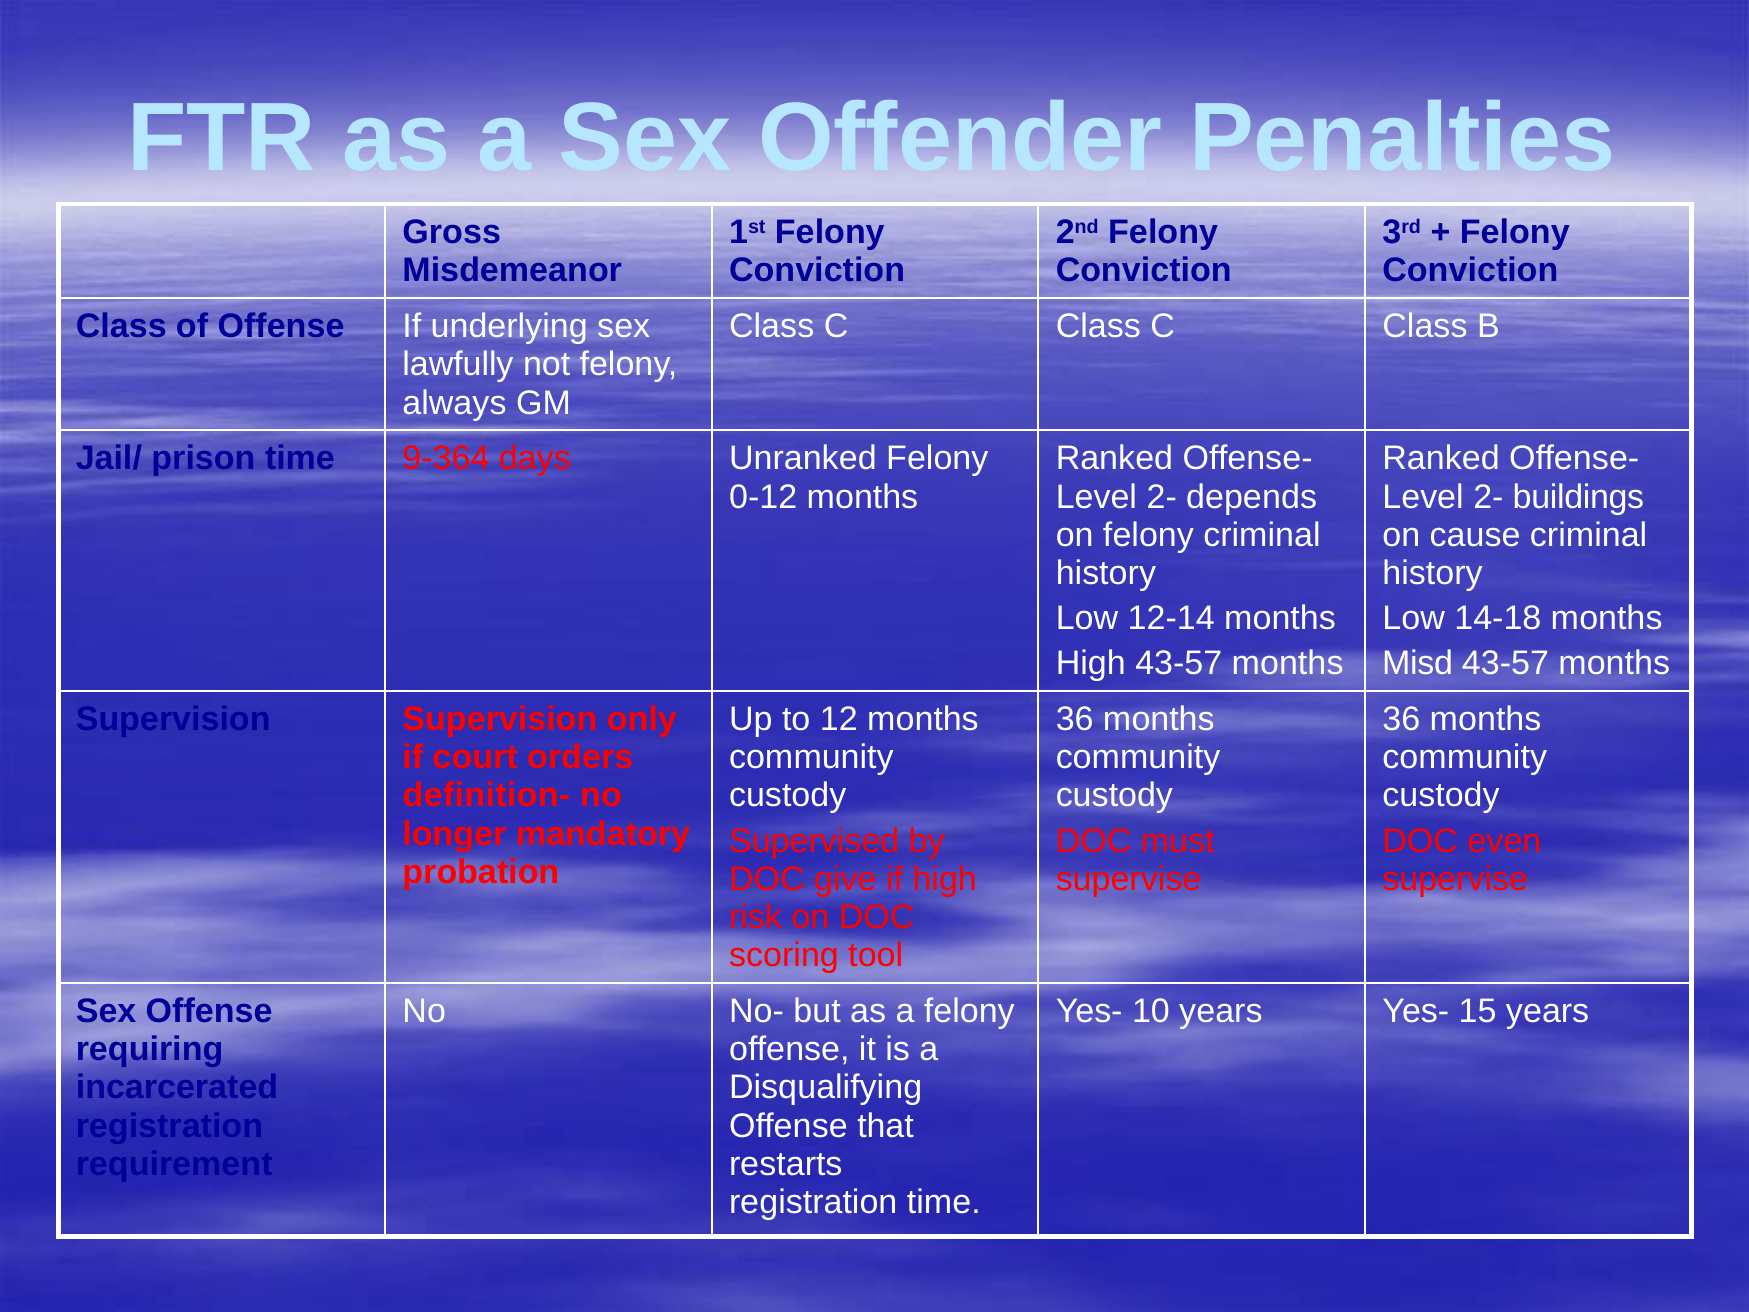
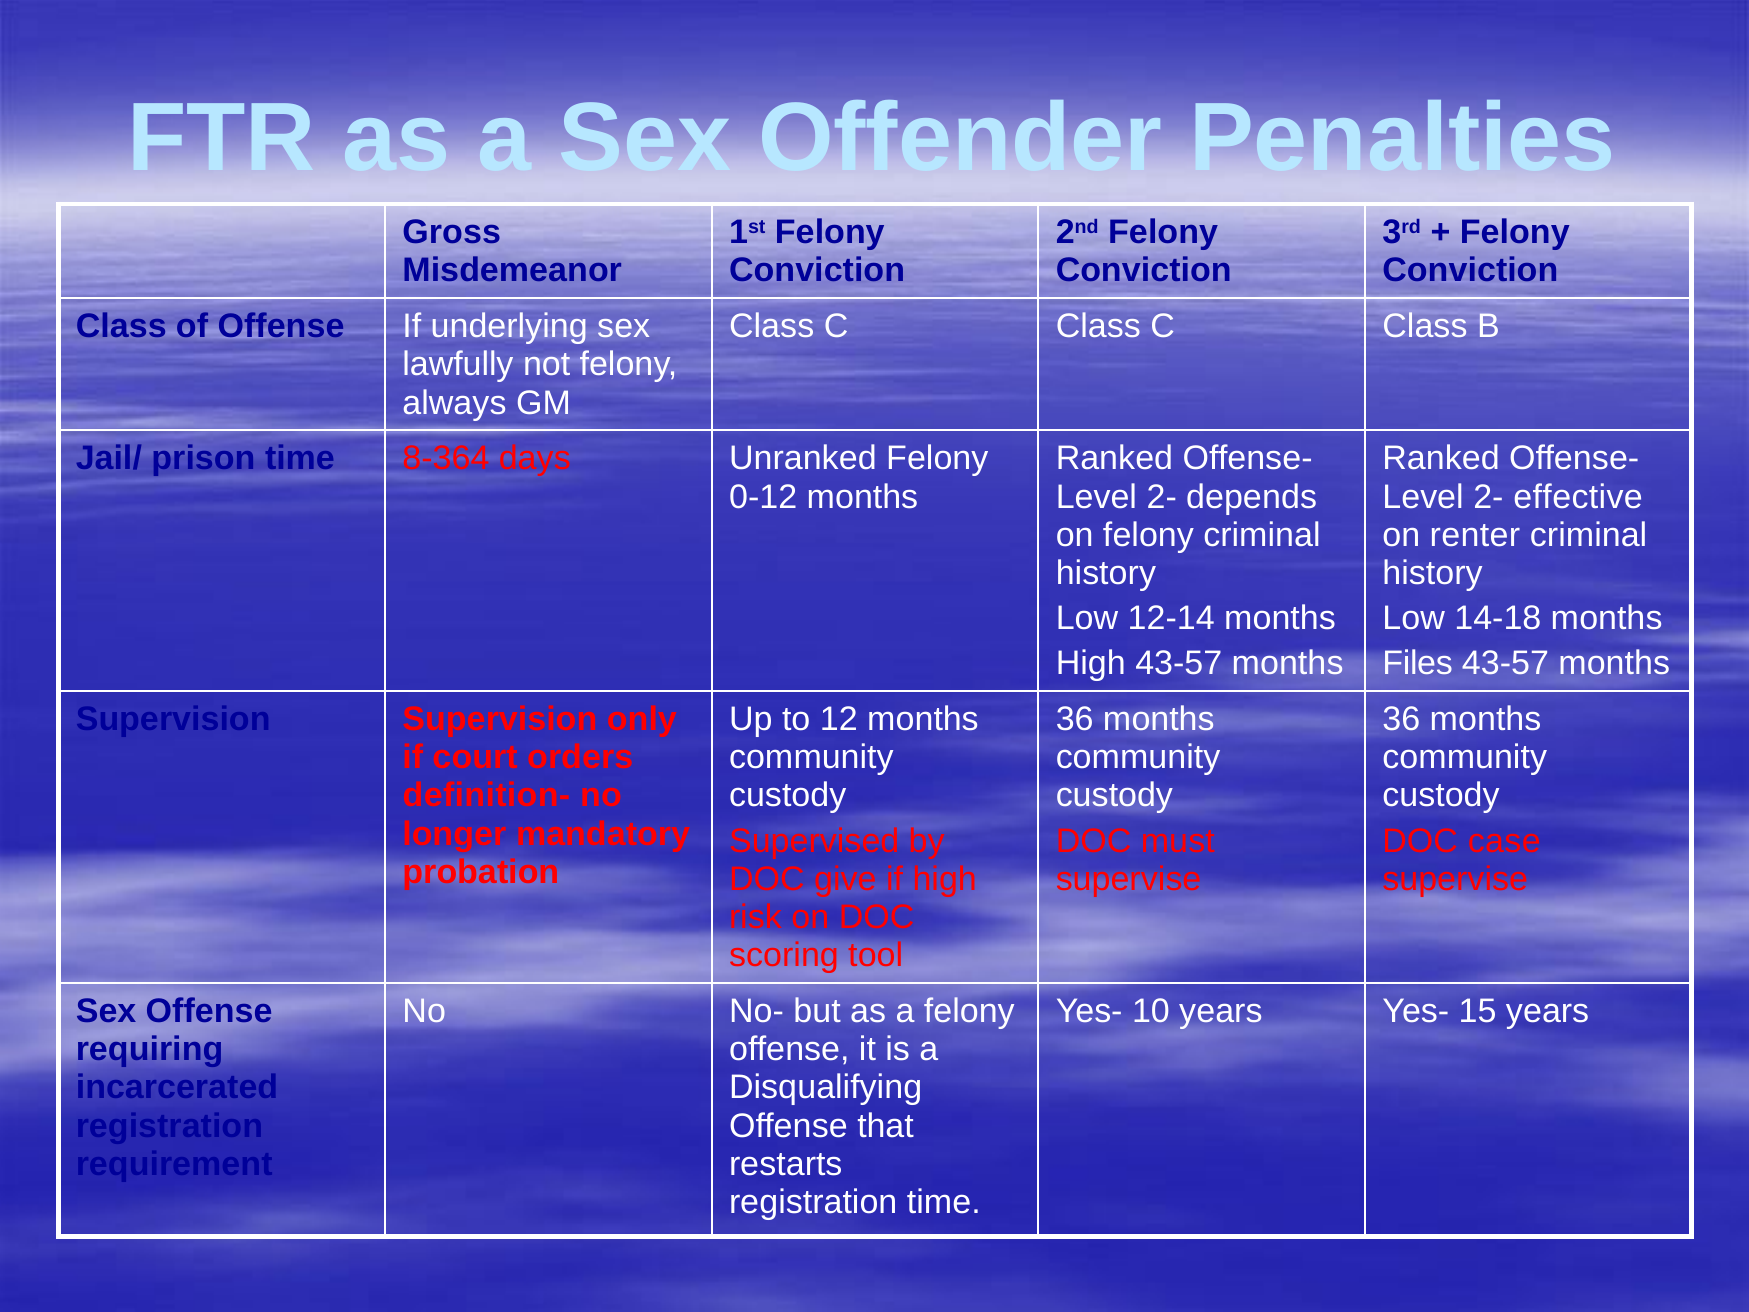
9-364: 9-364 -> 8-364 (446, 459)
buildings: buildings -> effective (1578, 497)
cause: cause -> renter (1475, 535)
Misd: Misd -> Files (1418, 663)
even: even -> case (1504, 841)
